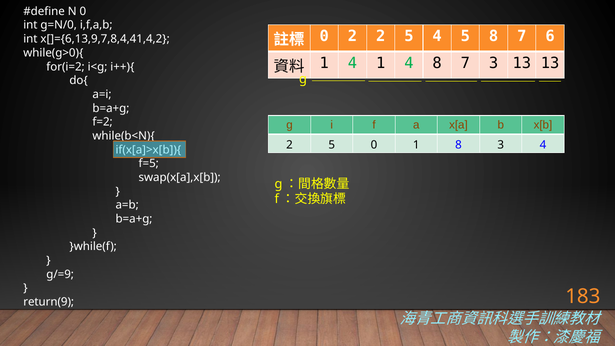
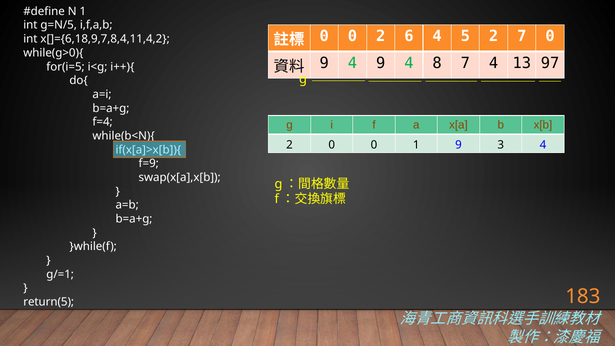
N 0: 0 -> 1 (83, 11)
g=N/0: g=N/0 -> g=N/5 (59, 25)
2: 2 -> 0 (352, 36)
5: 5 -> 6 (409, 36)
5 8: 8 -> 2 (494, 36)
7 6: 6 -> 0 (550, 36)
x[]={6,13,9,7,8,4,41,4,2: x[]={6,13,9,7,8,4,41,4,2 -> x[]={6,18,9,7,8,4,11,4,2 (105, 39)
1: 1 -> 9 (324, 63)
4 1: 1 -> 9 (381, 63)
7 3: 3 -> 4 (494, 63)
13 13: 13 -> 97 (550, 63)
for(i=2: for(i=2 -> for(i=5 (66, 67)
f=2: f=2 -> f=4 (103, 122)
5: 5 -> 0 (332, 145)
1 8: 8 -> 9 (458, 145)
f=5: f=5 -> f=9 (149, 164)
g/=9: g/=9 -> g/=1 (60, 274)
return(9: return(9 -> return(5 (49, 302)
